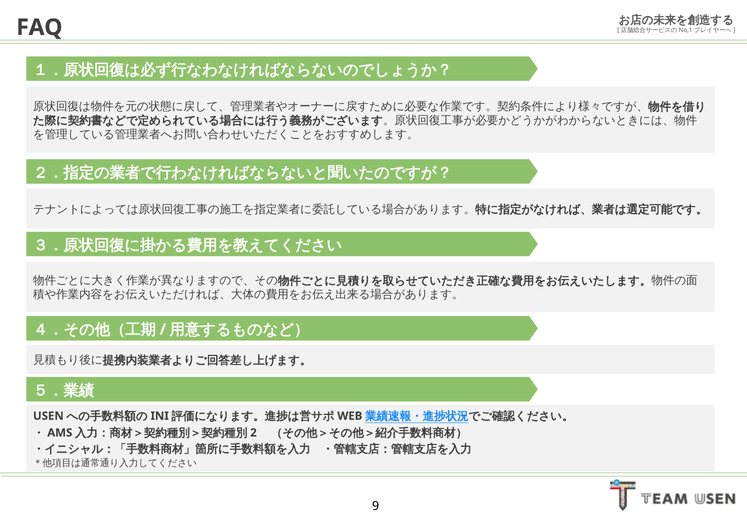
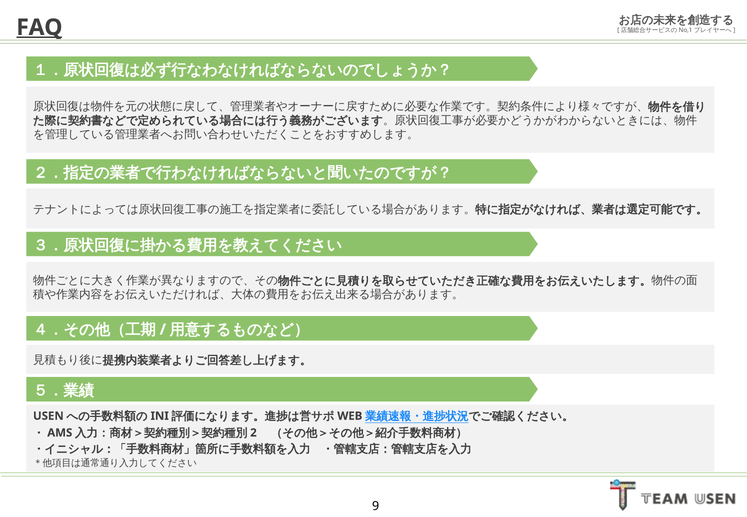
FAQ underline: none -> present (39, 27)
